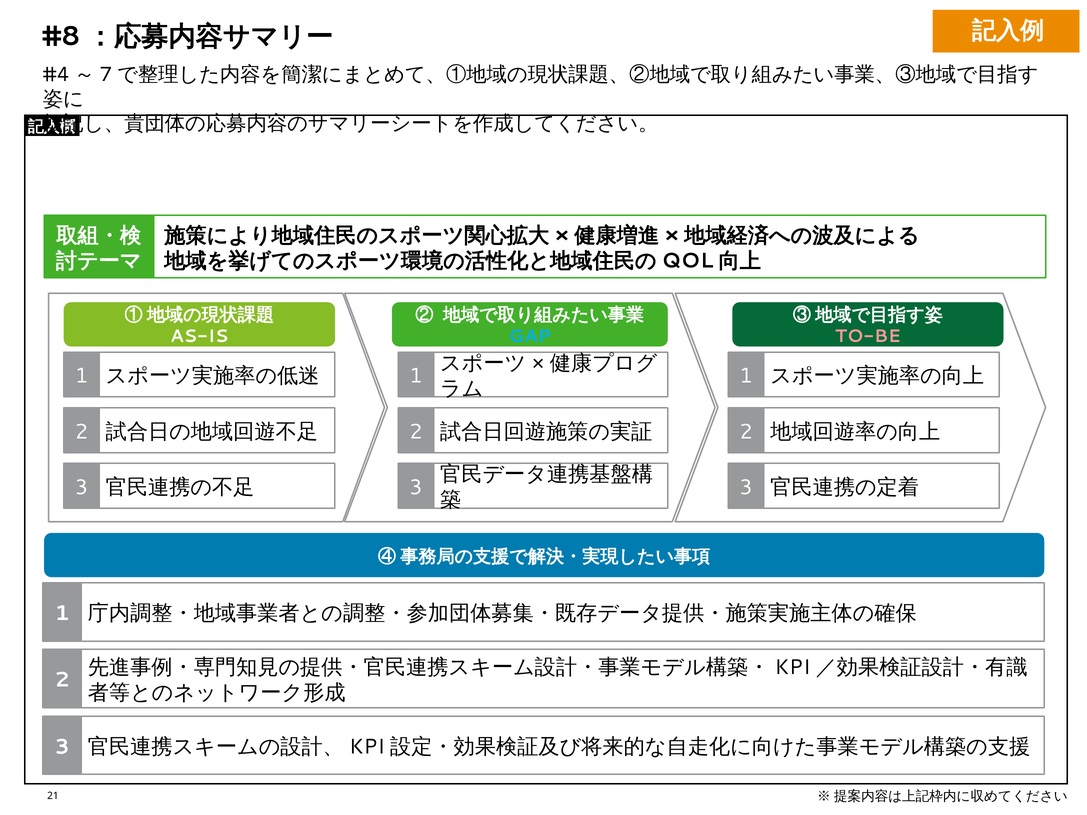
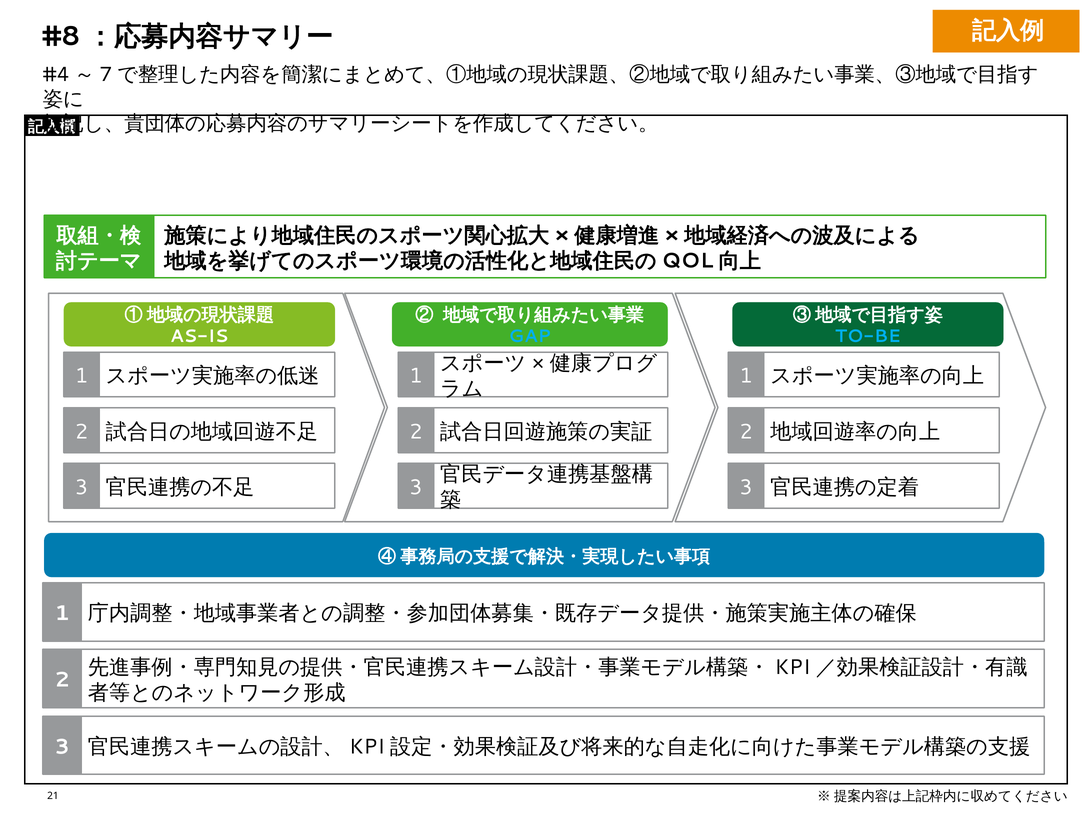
TO-BE colour: pink -> light blue (868, 337)
